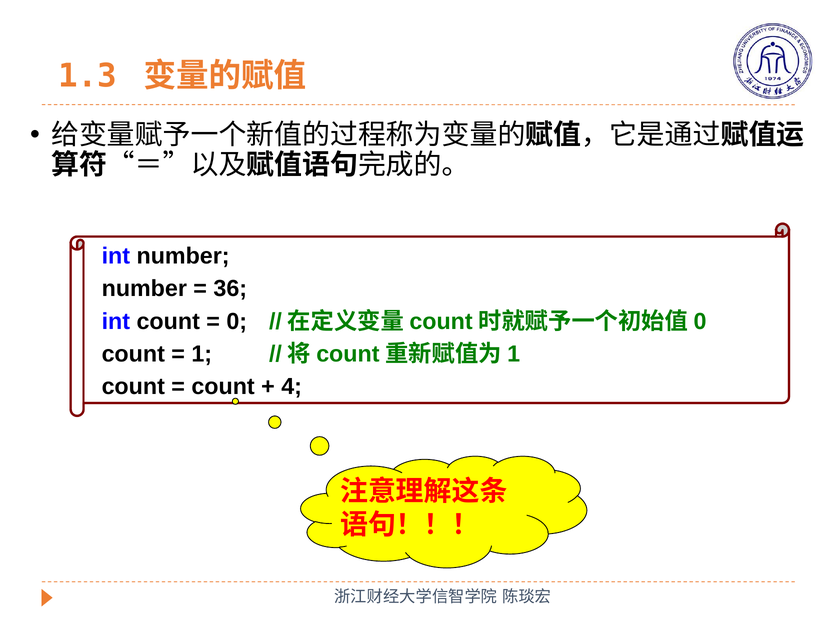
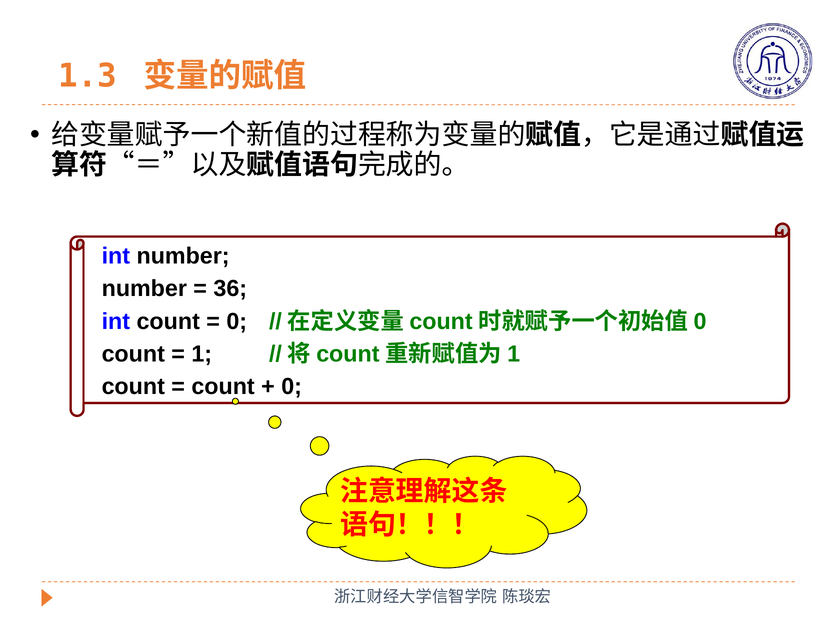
4: 4 -> 0 (292, 386)
